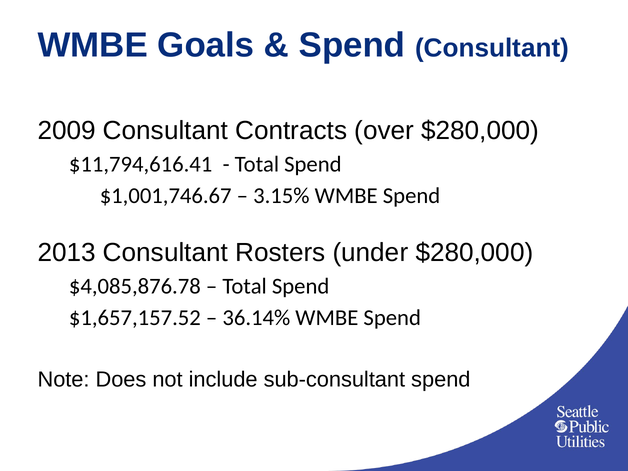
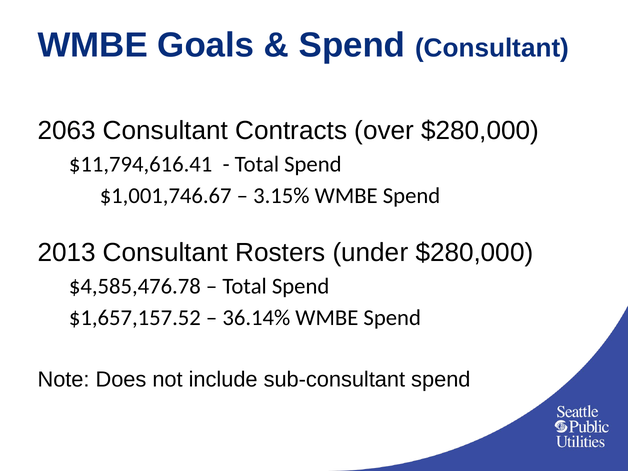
2009: 2009 -> 2063 (67, 131)
$4,085,876.78: $4,085,876.78 -> $4,585,476.78 (135, 286)
